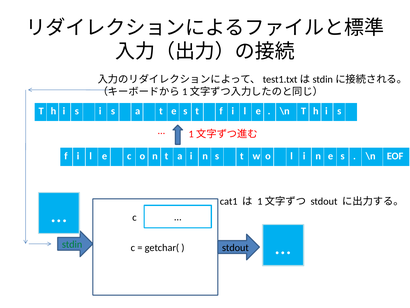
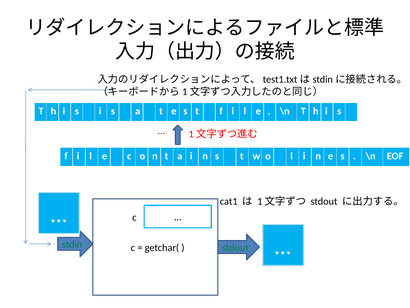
stdout colour: black -> green (235, 247)
